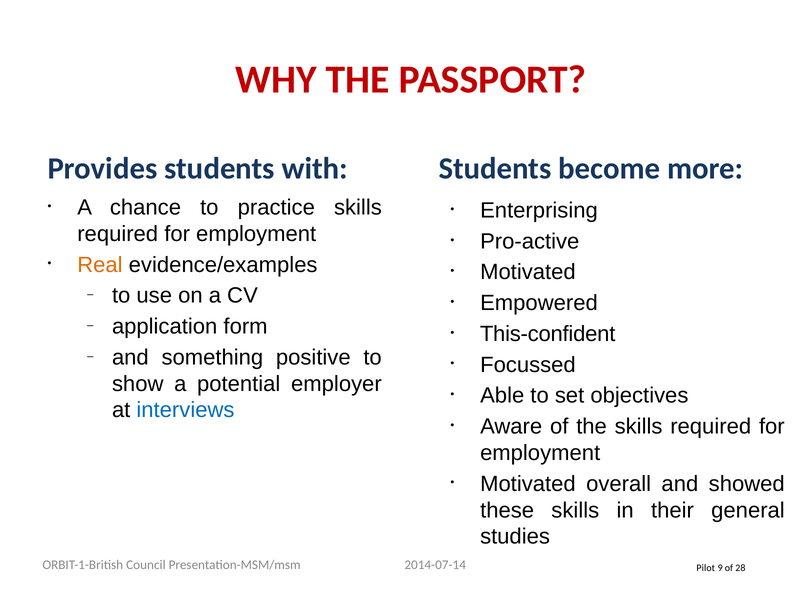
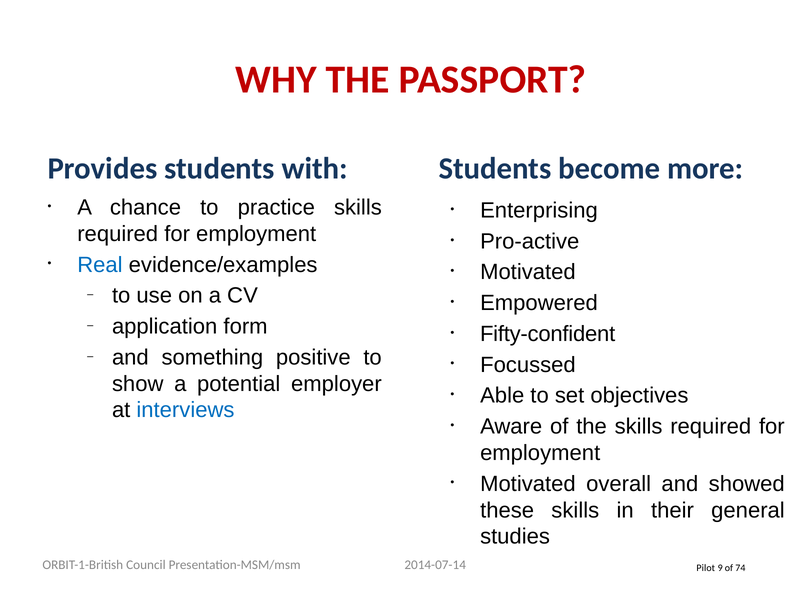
Real colour: orange -> blue (100, 265)
This-confident: This-confident -> Fifty-confident (548, 334)
28: 28 -> 74 (740, 568)
